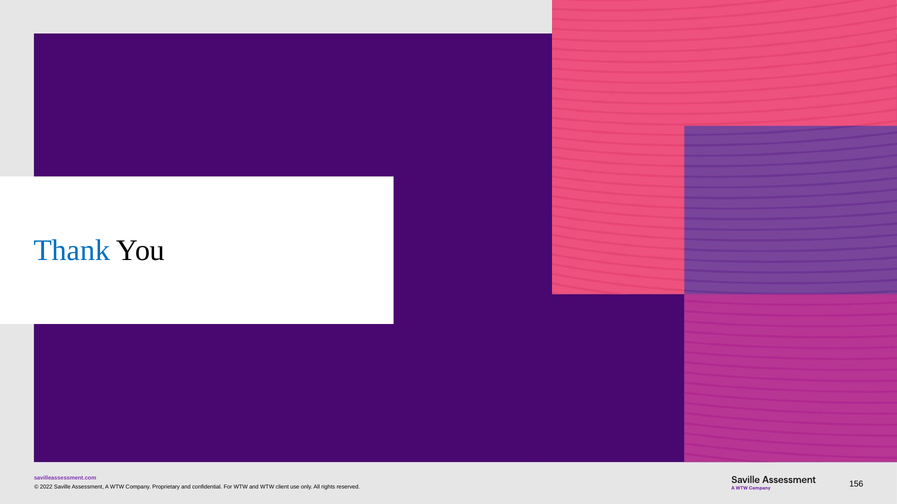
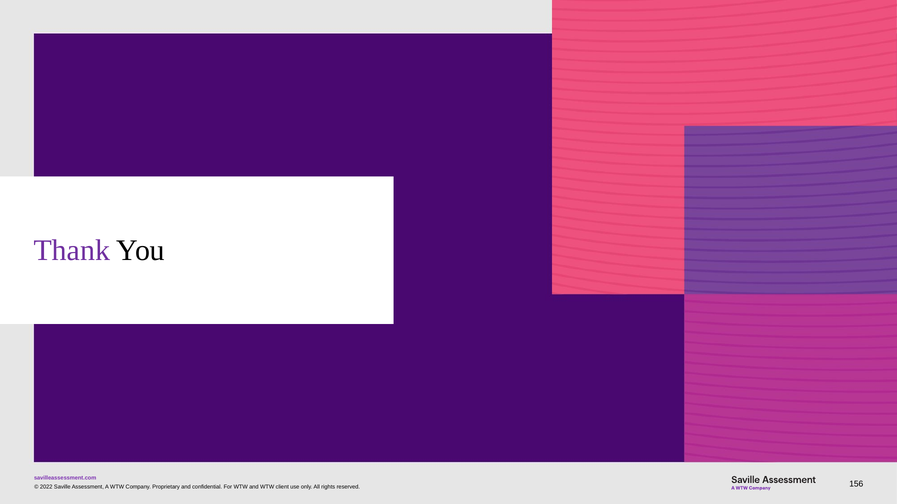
Thank colour: blue -> purple (72, 251)
